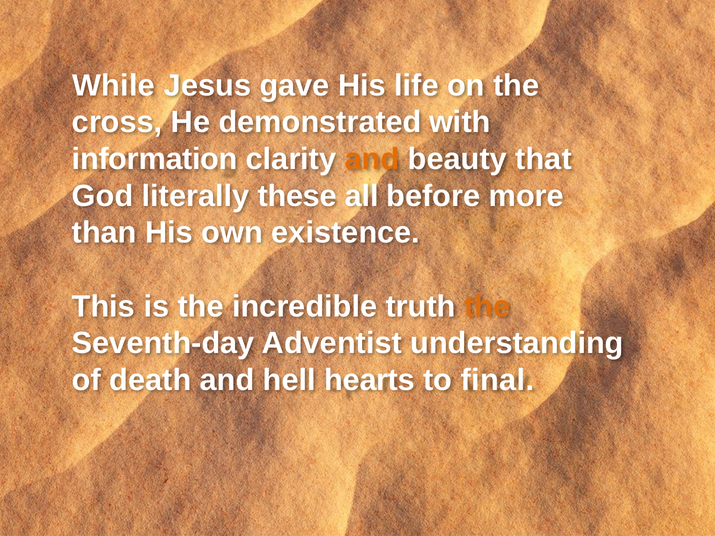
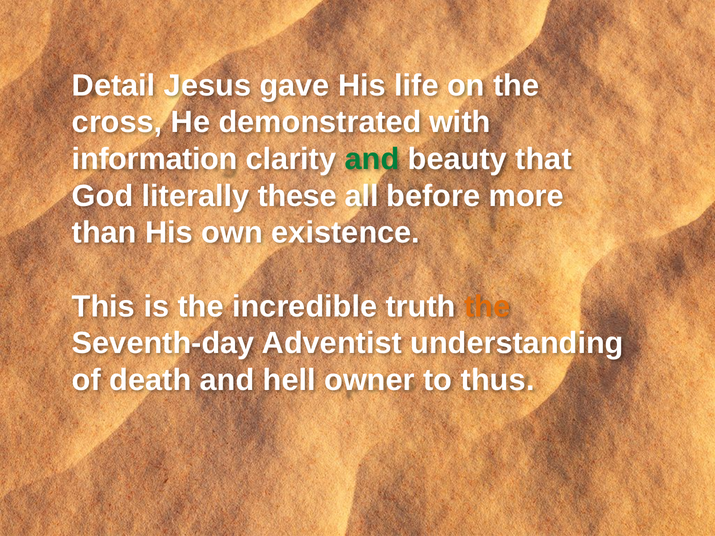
While: While -> Detail (114, 85)
and colour: orange -> green (372, 159)
hearts: hearts -> owner (369, 380)
final: final -> thus (498, 380)
